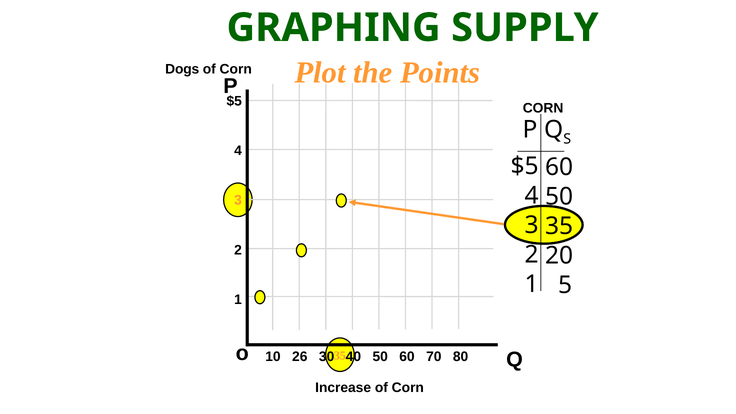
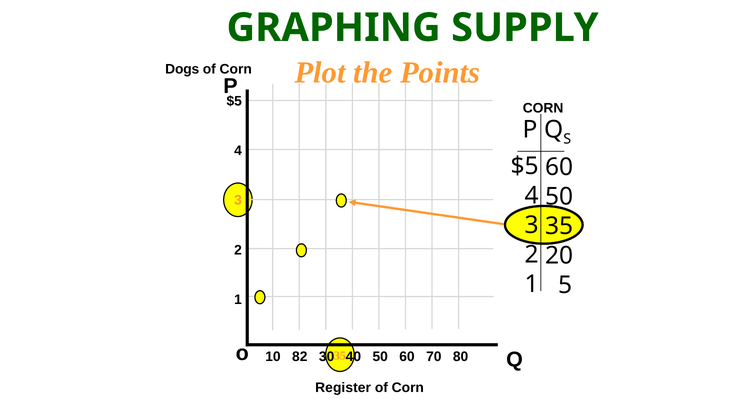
26: 26 -> 82 (300, 356)
Increase: Increase -> Register (343, 387)
